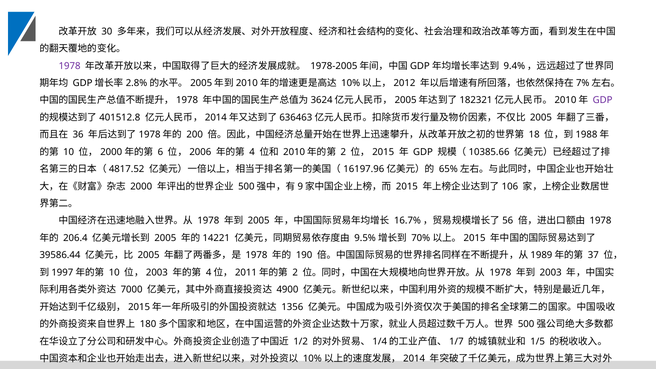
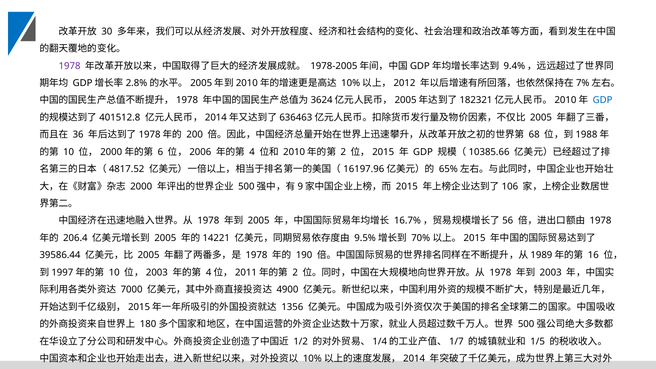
GDP colour: purple -> blue (603, 100)
18: 18 -> 68 (534, 135)
37: 37 -> 16 (593, 255)
